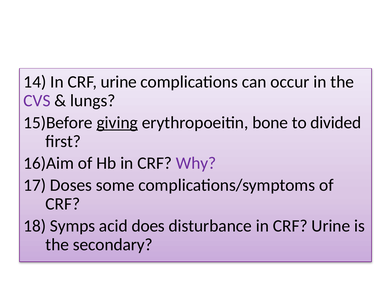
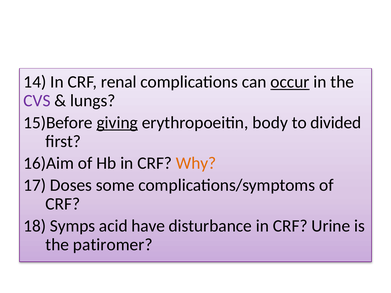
14 In CRF urine: urine -> renal (119, 82)
occur underline: none -> present (290, 82)
bone: bone -> body (270, 123)
Why colour: purple -> orange (196, 163)
does: does -> have (148, 226)
secondary: secondary -> patiromer (113, 245)
